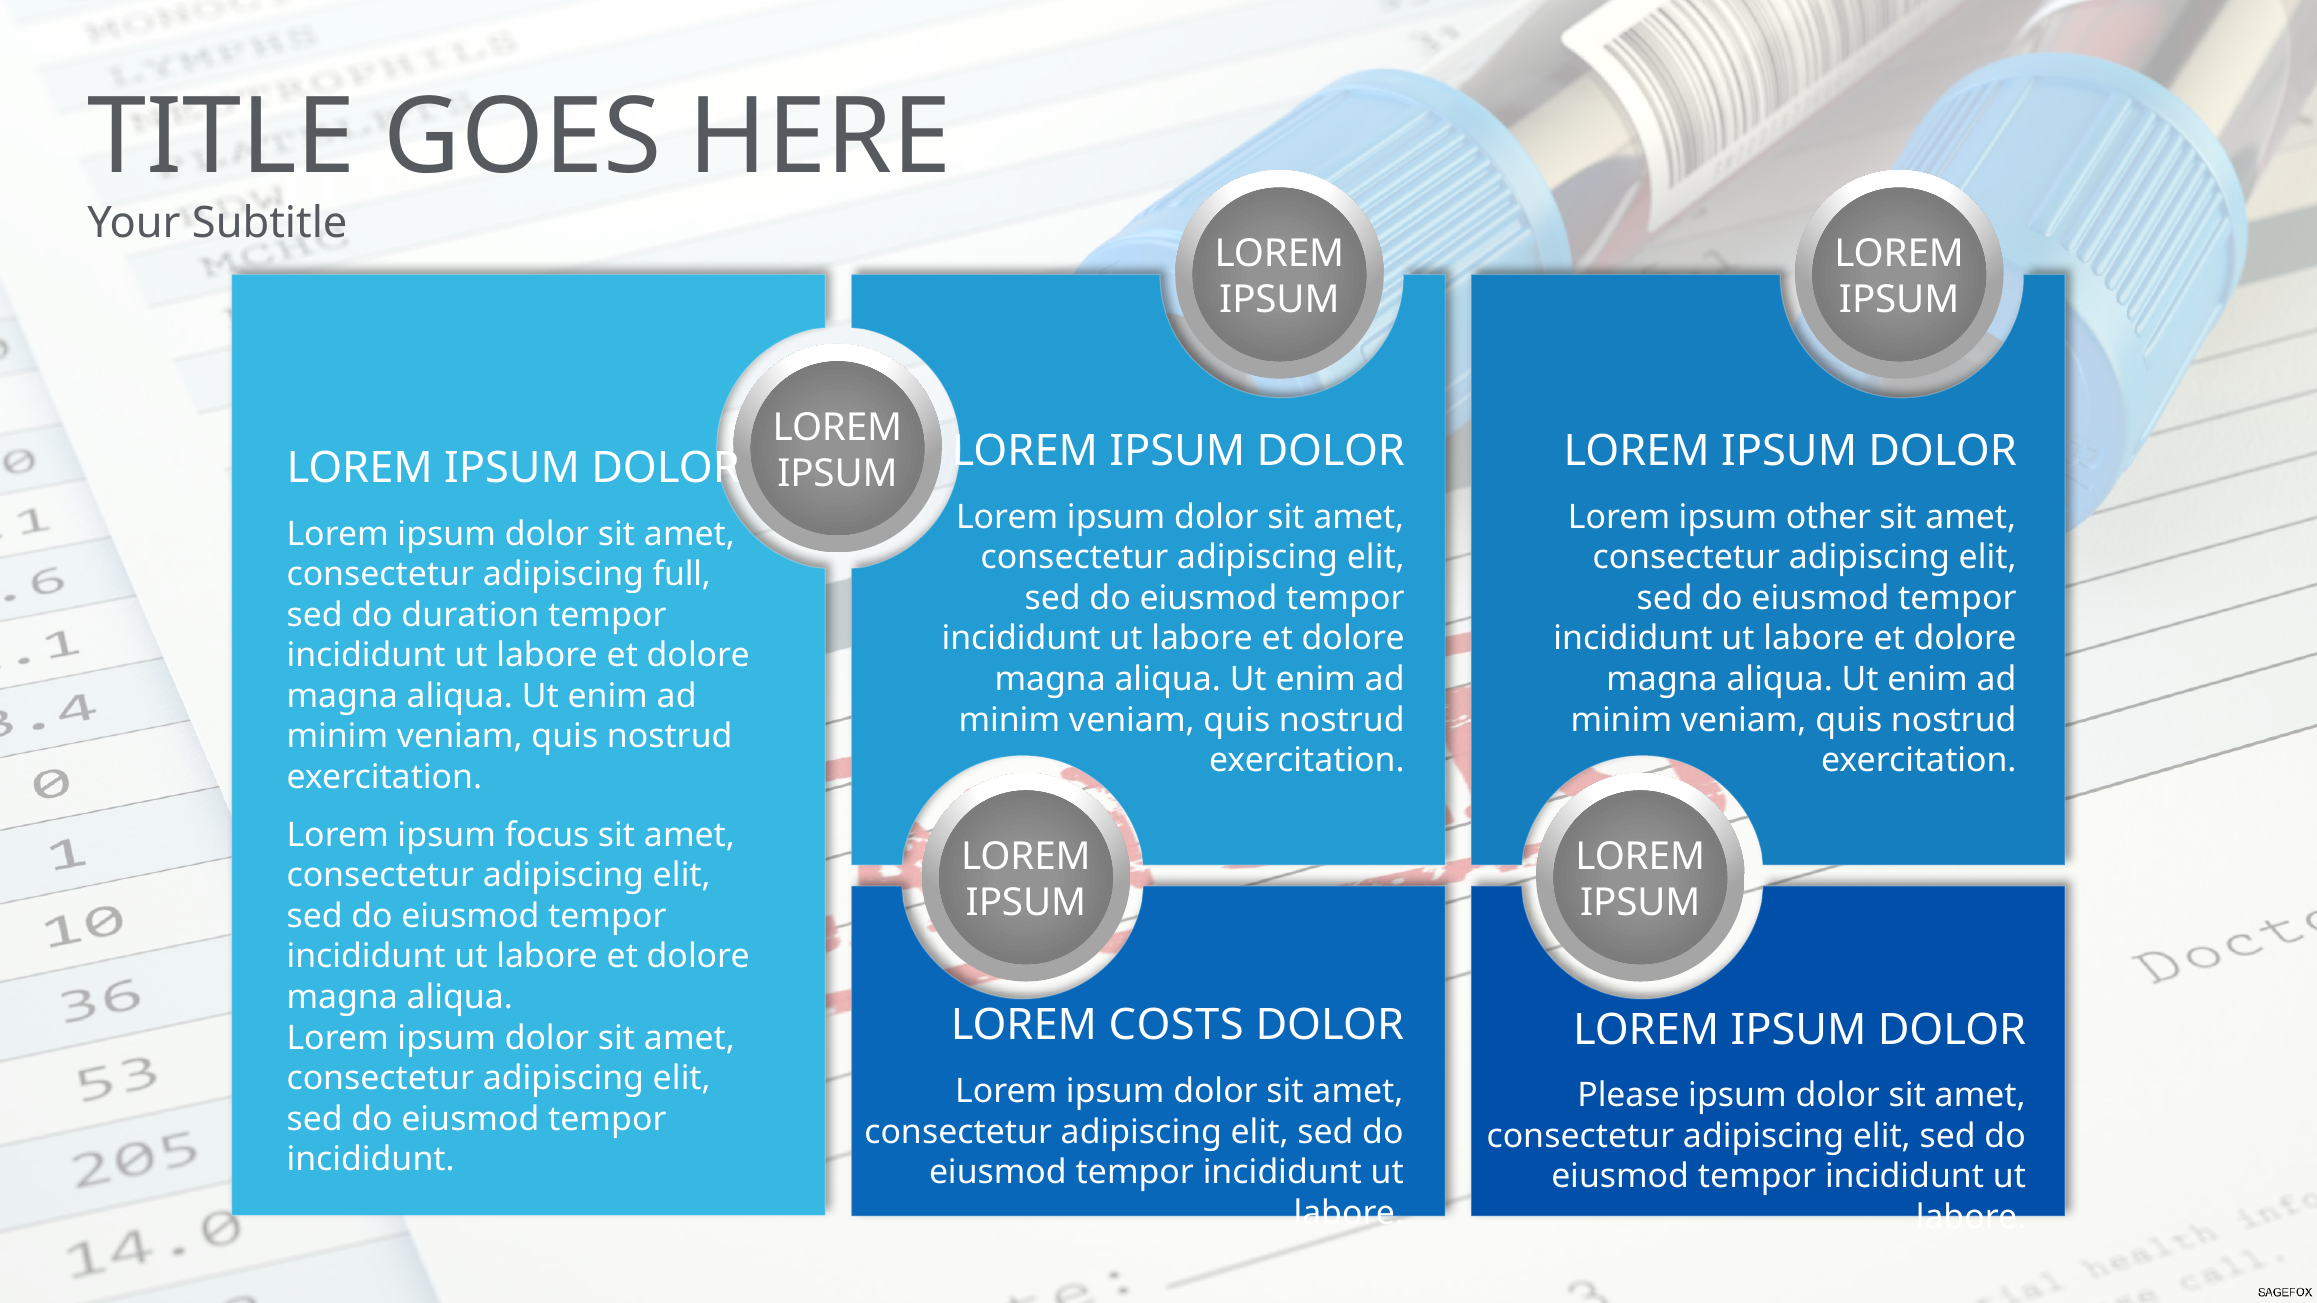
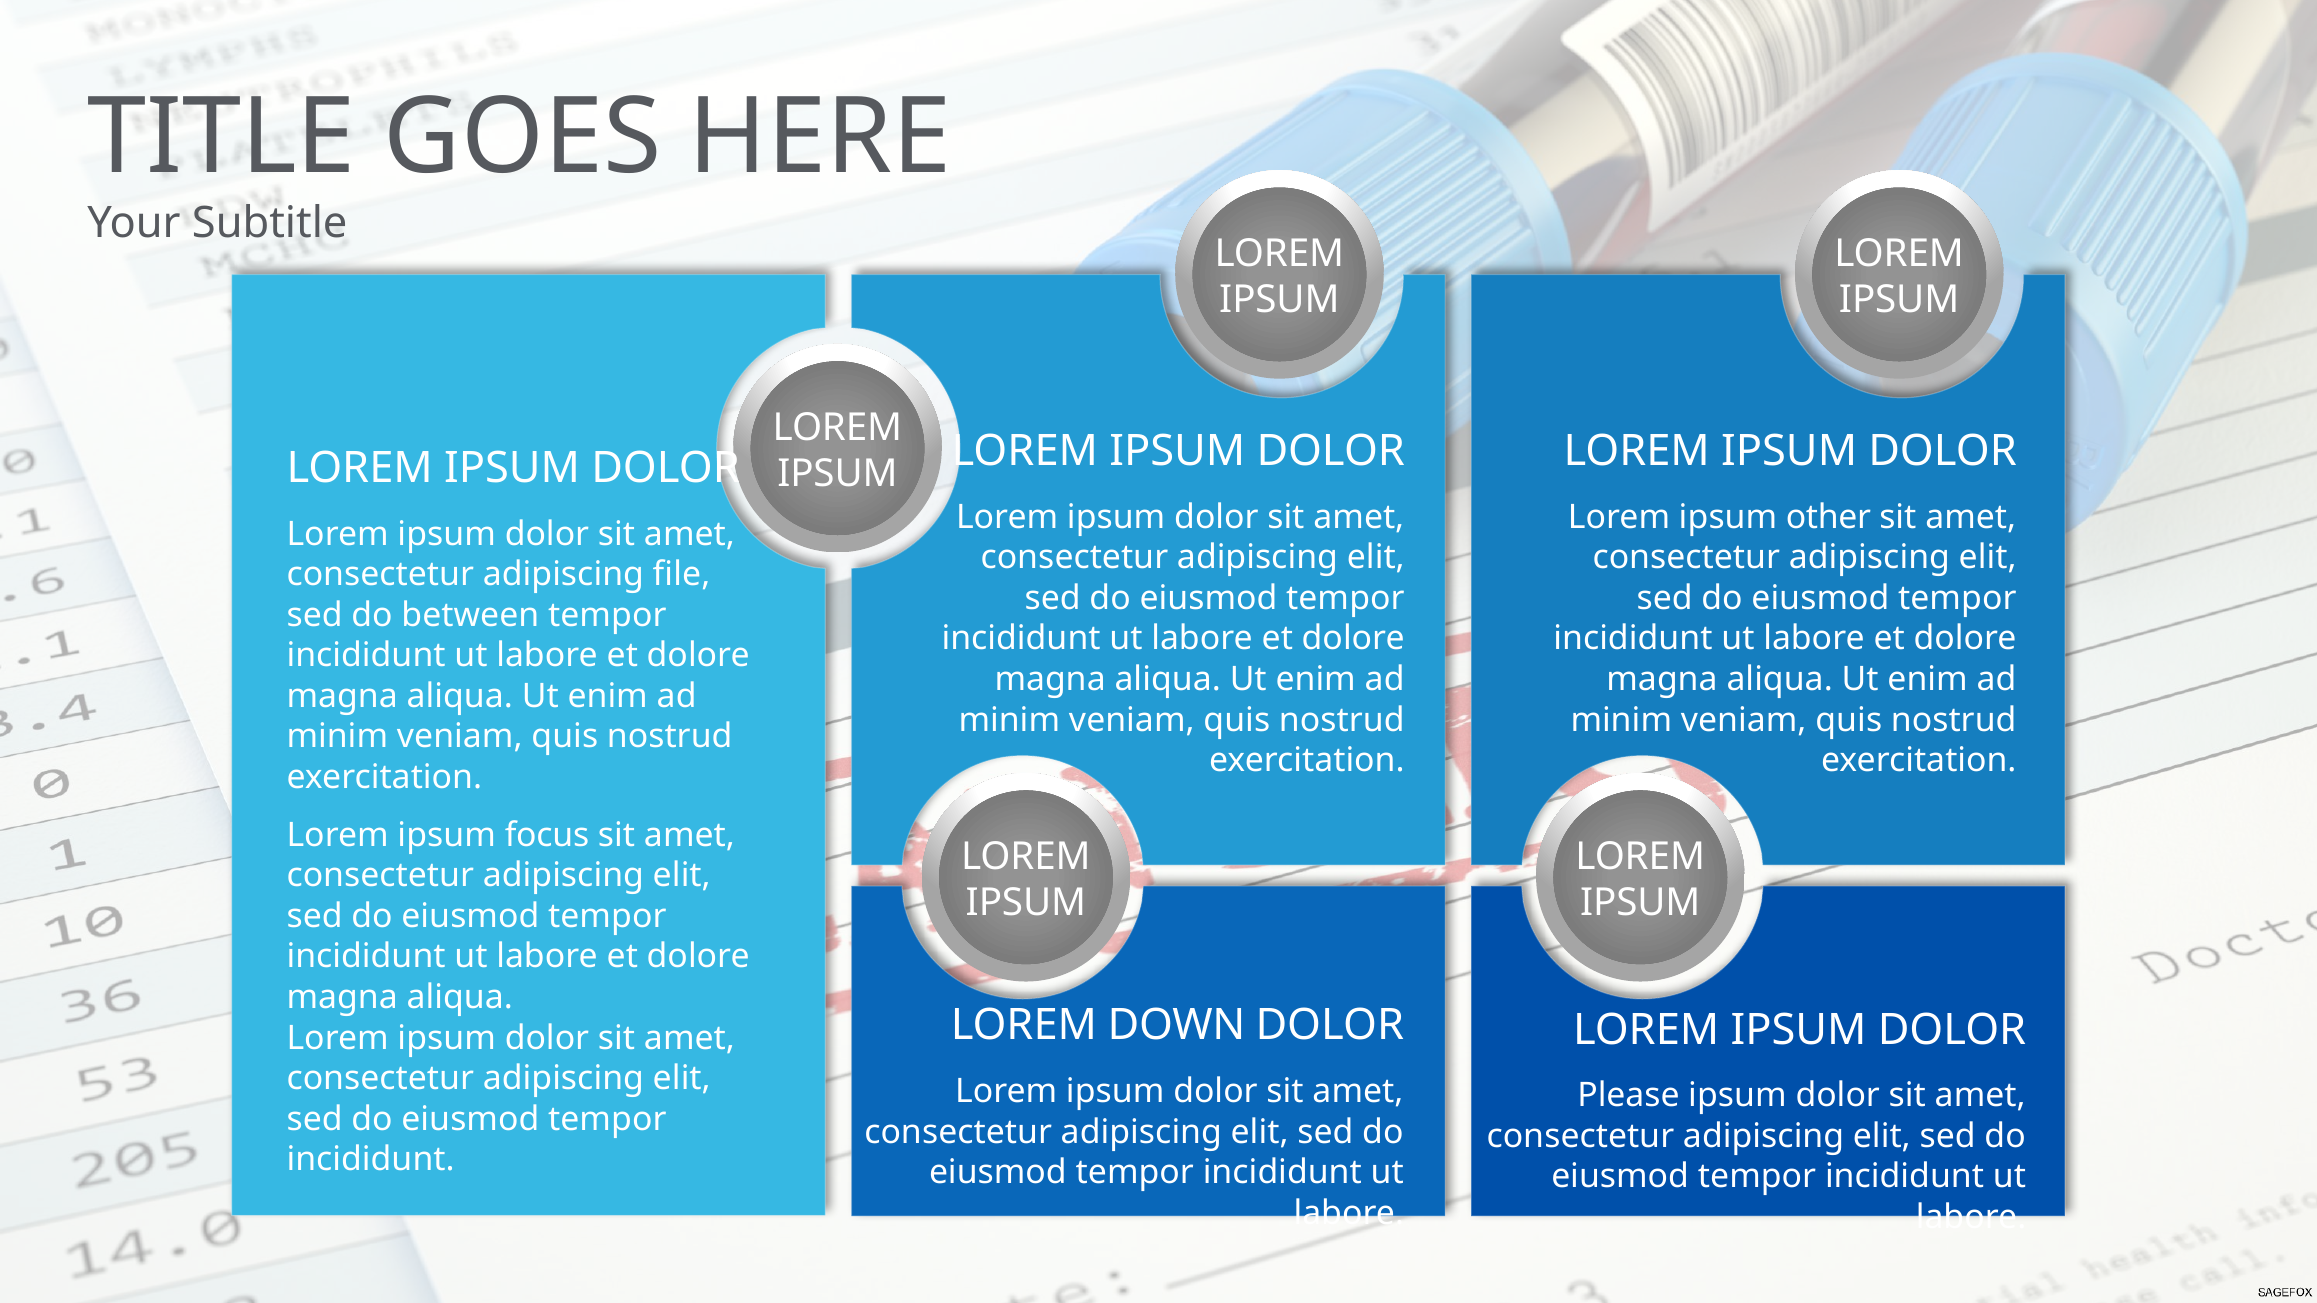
full: full -> file (682, 575)
duration: duration -> between (470, 615)
COSTS: COSTS -> DOWN (1177, 1026)
